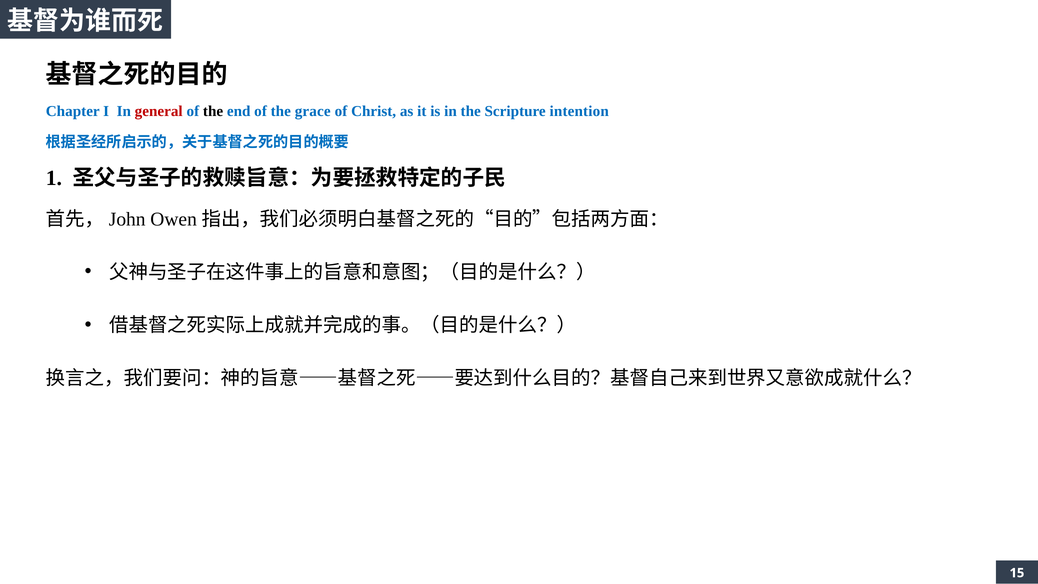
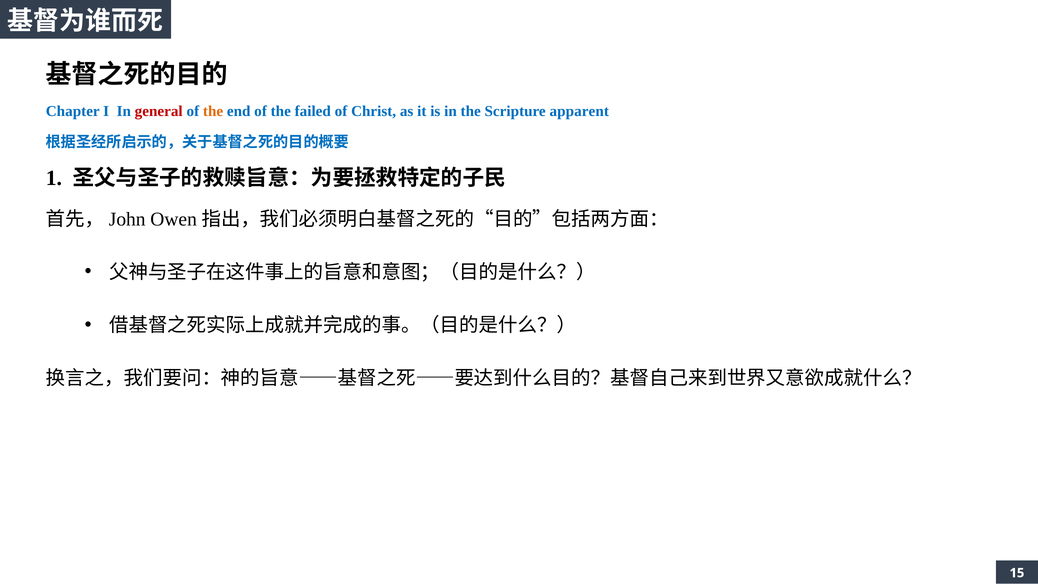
the colour: black -> orange (213, 111)
grace: grace -> failed (313, 111)
intention: intention -> apparent (579, 111)
